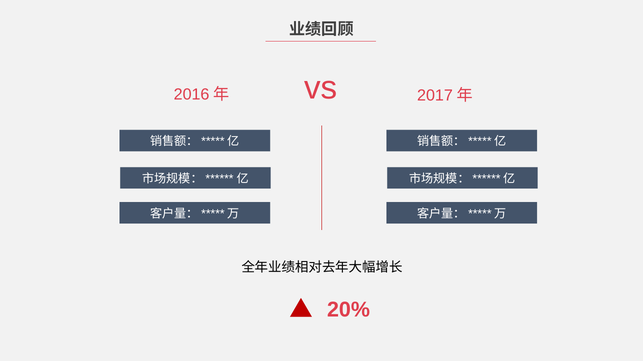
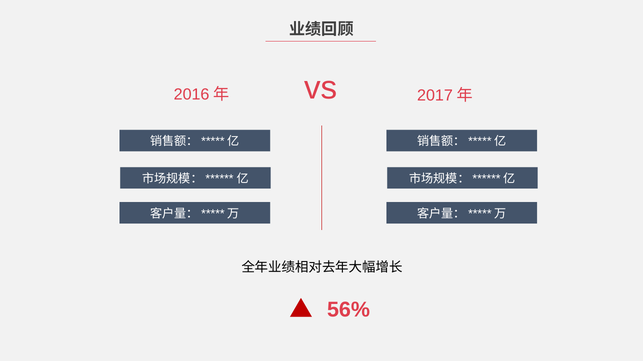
20%: 20% -> 56% (349, 310)
